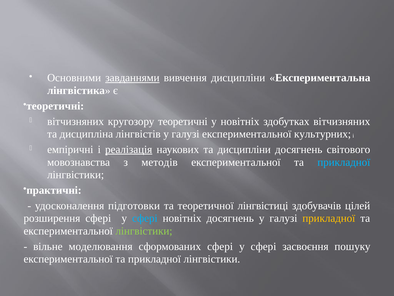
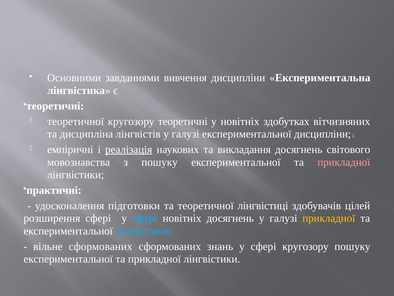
завданнями underline: present -> none (132, 78)
вітчизняних: вітчизняних -> теоретичної (76, 121)
експериментальної культурних: культурних -> дисципліни (323, 134)
та дисципліни: дисципліни -> викладання (244, 149)
з методів: методів -> пошуку (160, 162)
прикладної colour: light blue -> pink (344, 162)
лінгвістики colour: light green -> light blue (144, 231)
вільне моделювання: моделювання -> сформованих (101, 246)
сформованих сфері: сфері -> знань (220, 246)
сфері засвоєння: засвоєння -> кругозору (305, 246)
